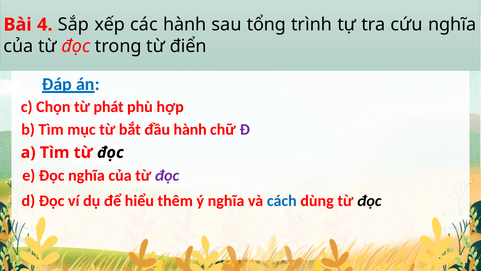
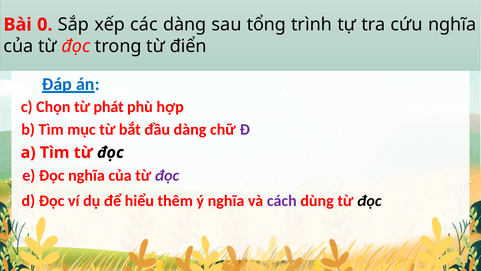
4: 4 -> 0 (45, 25)
các hành: hành -> dàng (185, 25)
đầu hành: hành -> dàng (190, 129)
cách colour: blue -> purple (282, 201)
